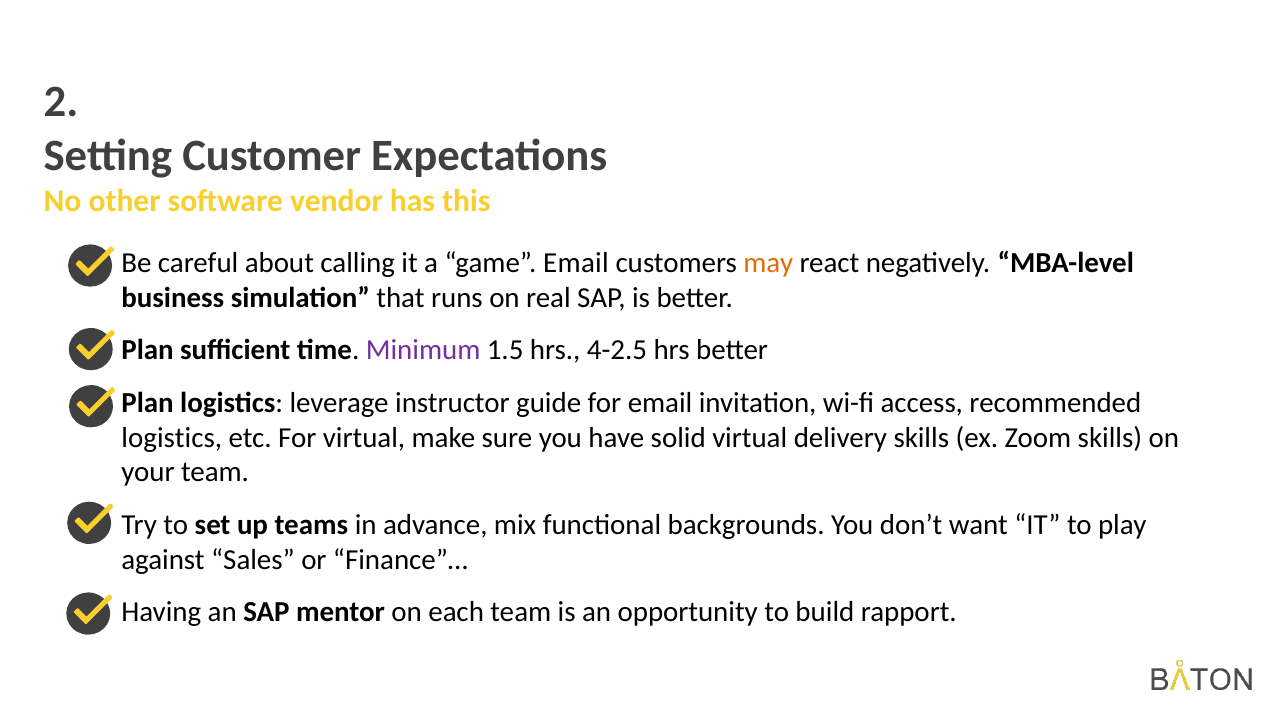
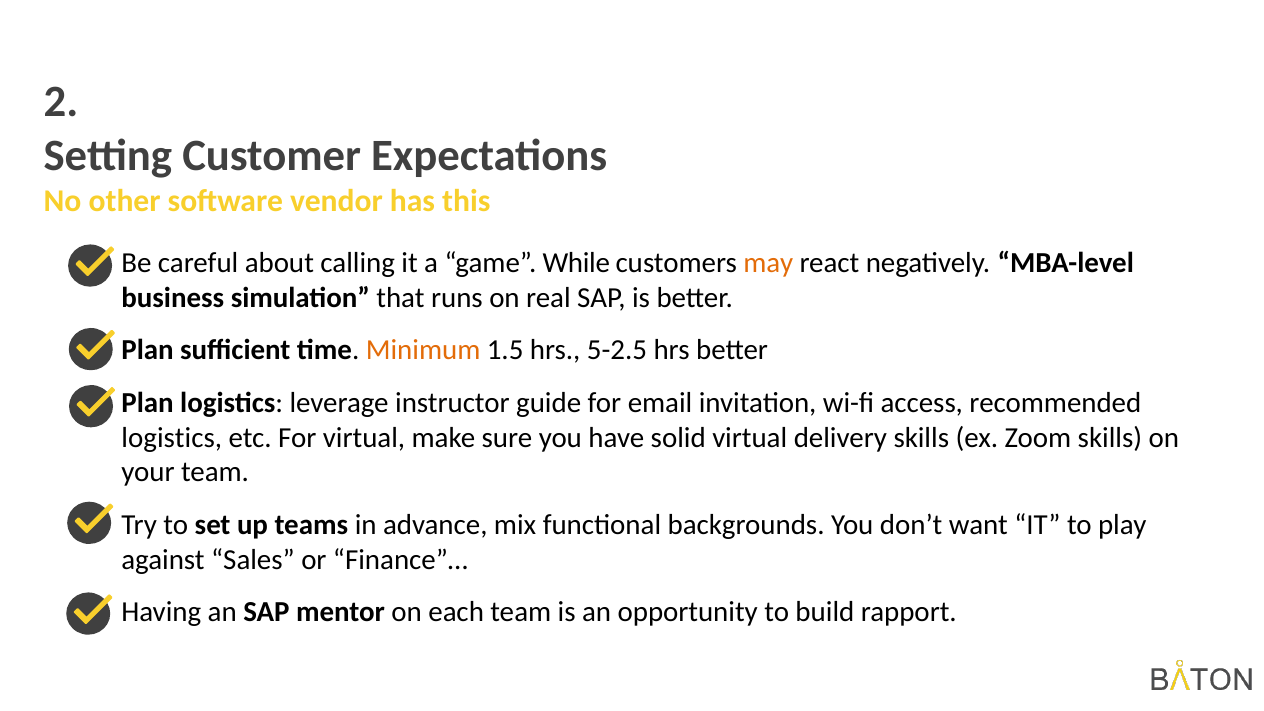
game Email: Email -> While (576, 263)
Minimum colour: purple -> orange (423, 350)
4-2.5: 4-2.5 -> 5-2.5 (617, 350)
